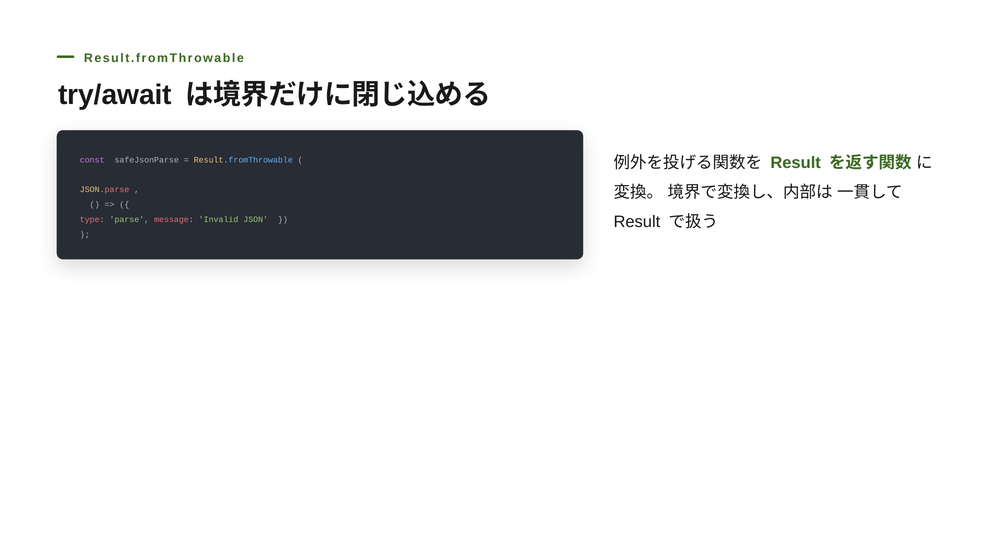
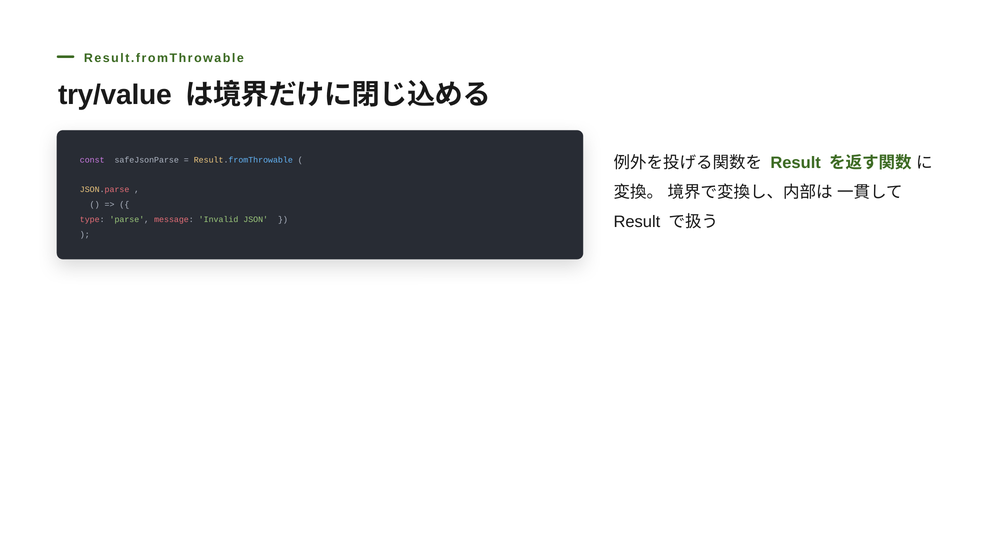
try/await: try/await -> try/value (115, 95)
